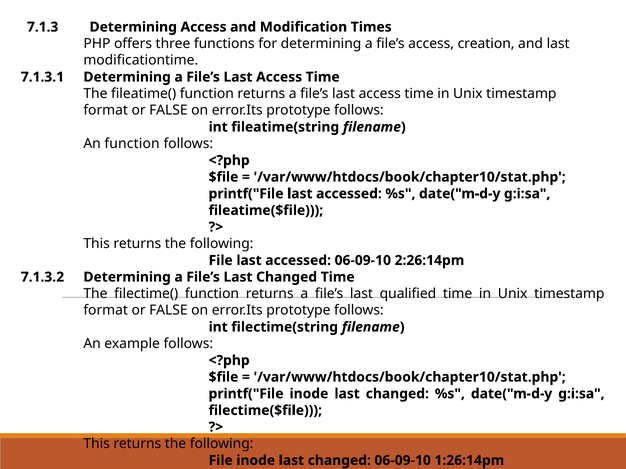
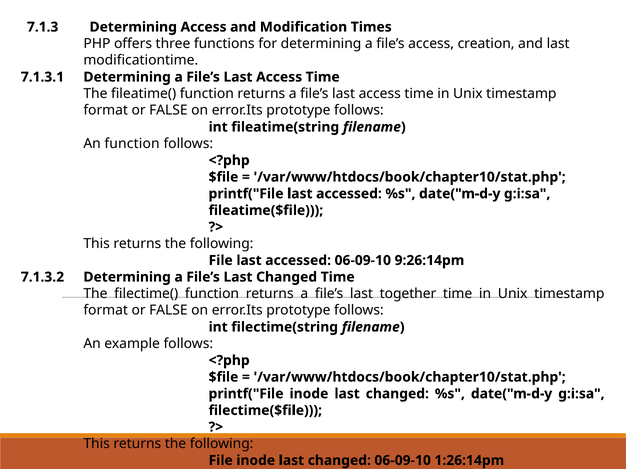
2:26:14pm: 2:26:14pm -> 9:26:14pm (429, 261)
qualified: qualified -> together (408, 294)
